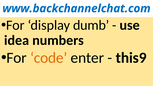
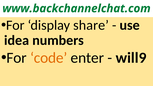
www.backchannelchat.com colour: blue -> green (76, 8)
dumb: dumb -> share (91, 25)
this9: this9 -> will9 (131, 58)
